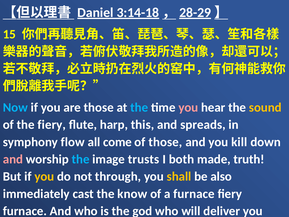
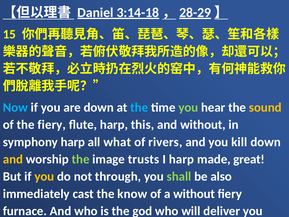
are those: those -> down (99, 107)
you colour: pink -> light green (188, 107)
and spreads: spreads -> without (203, 125)
symphony flow: flow -> harp (73, 142)
come: come -> what (117, 142)
of those: those -> rivers (165, 142)
and colour: pink -> yellow (13, 159)
the colour: light blue -> light green (81, 159)
I both: both -> harp (181, 159)
truth: truth -> great (249, 159)
shall colour: yellow -> light green (179, 176)
a furnace: furnace -> without (194, 194)
